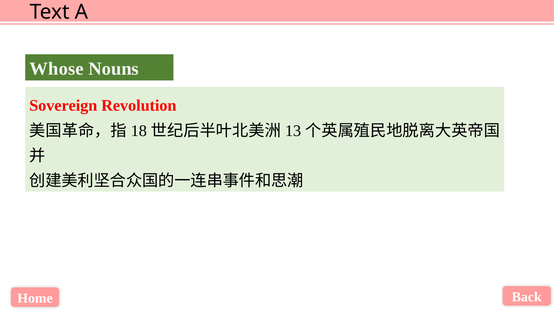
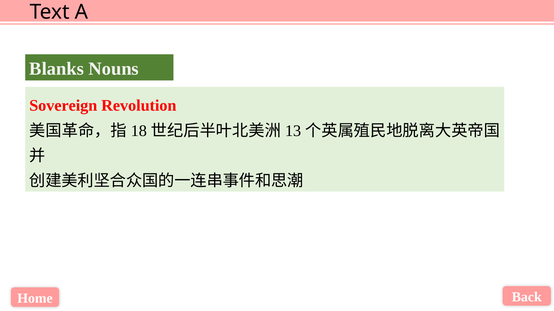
Whose: Whose -> Blanks (57, 69)
